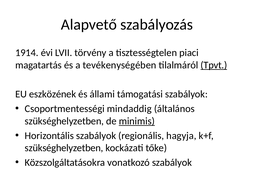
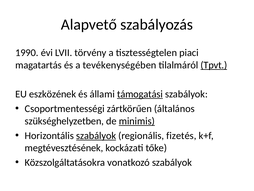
1914: 1914 -> 1990 (27, 53)
támogatási underline: none -> present (140, 94)
mindaddig: mindaddig -> zártkörűen (129, 108)
szabályok underline: none -> present (96, 135)
hagyja: hagyja -> fizetés (181, 135)
szükséghelyzetben: szükséghelyzetben -> megtévesztésének (64, 148)
